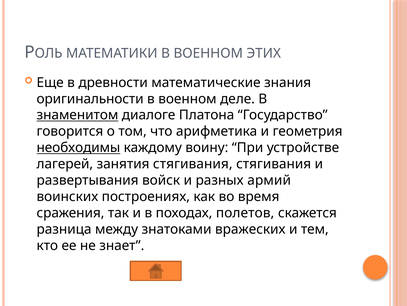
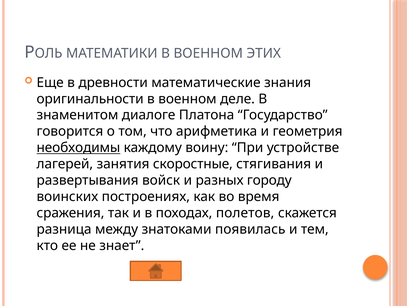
знаменитом underline: present -> none (77, 115)
занятия стягивания: стягивания -> скоростные (193, 164)
армий: армий -> городу (269, 180)
вражеских: вражеских -> появилась (250, 229)
